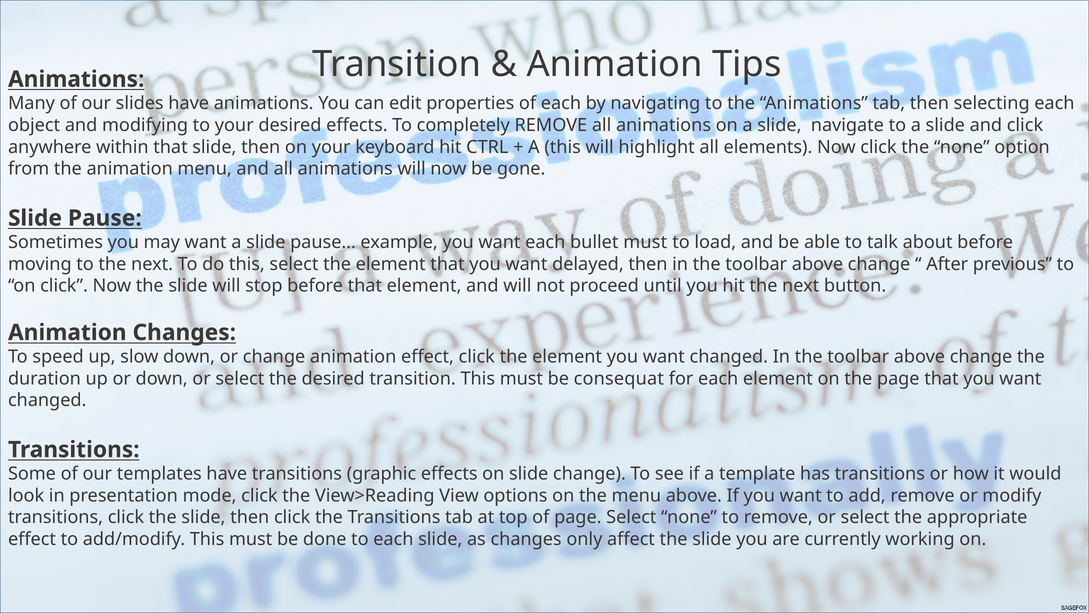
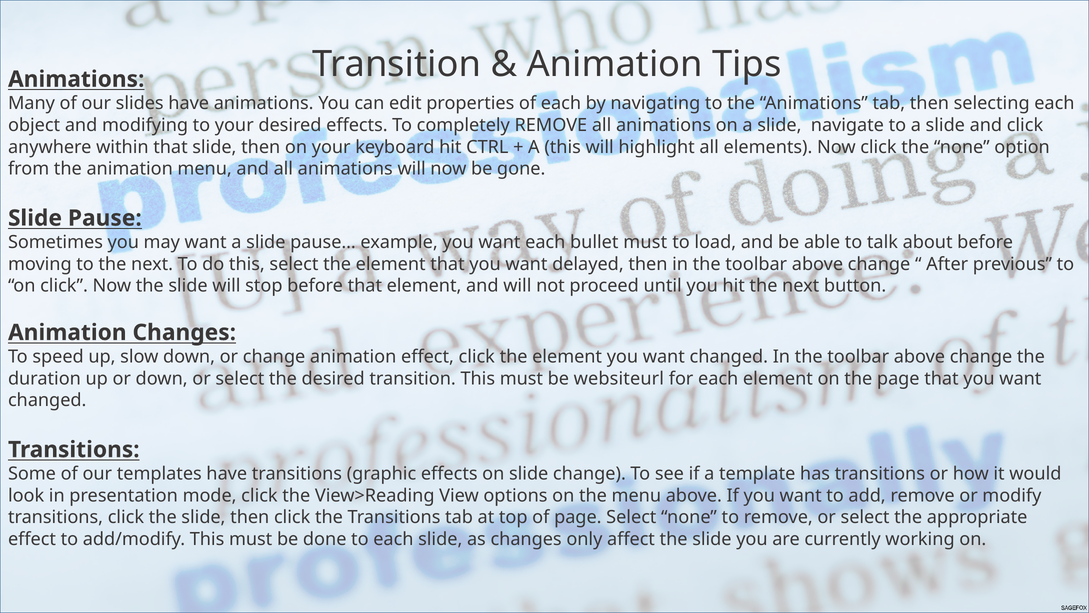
consequat: consequat -> websiteurl (619, 378)
